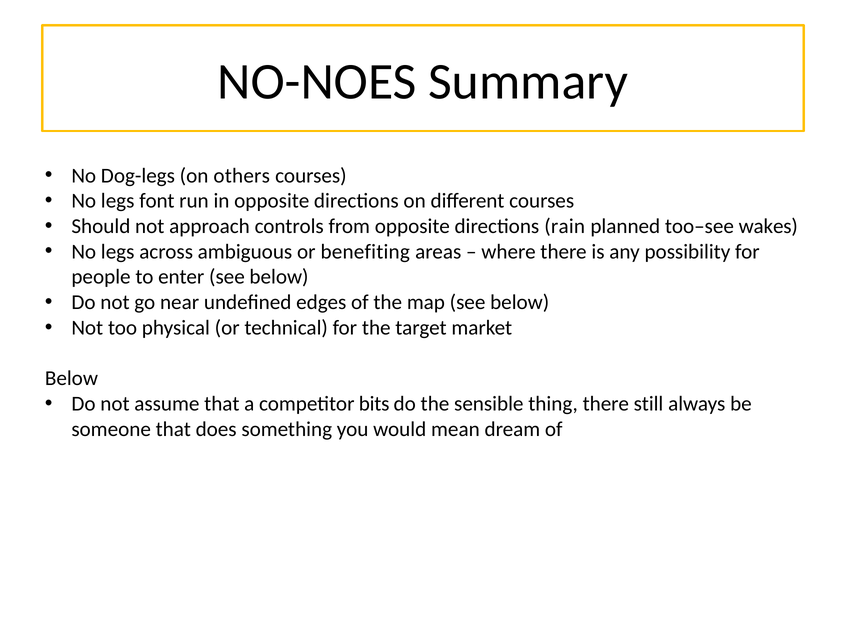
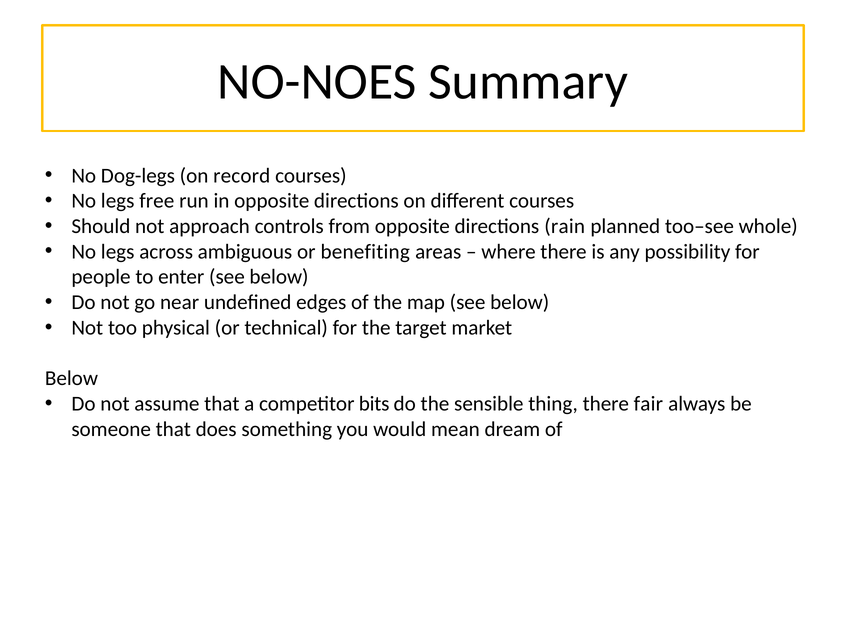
others: others -> record (242, 176)
font: font -> free (157, 201)
wakes: wakes -> whole (768, 226)
still: still -> fair (648, 404)
